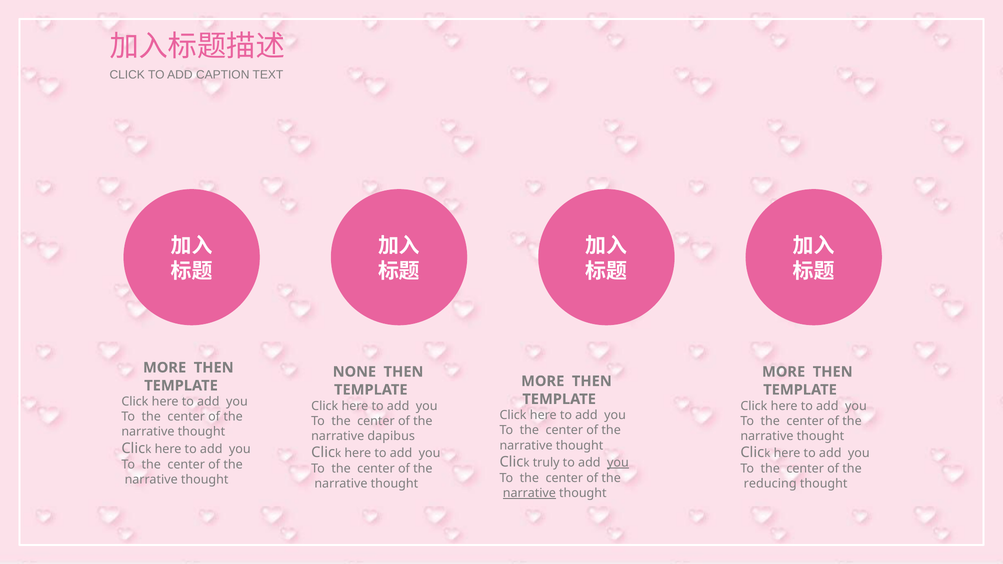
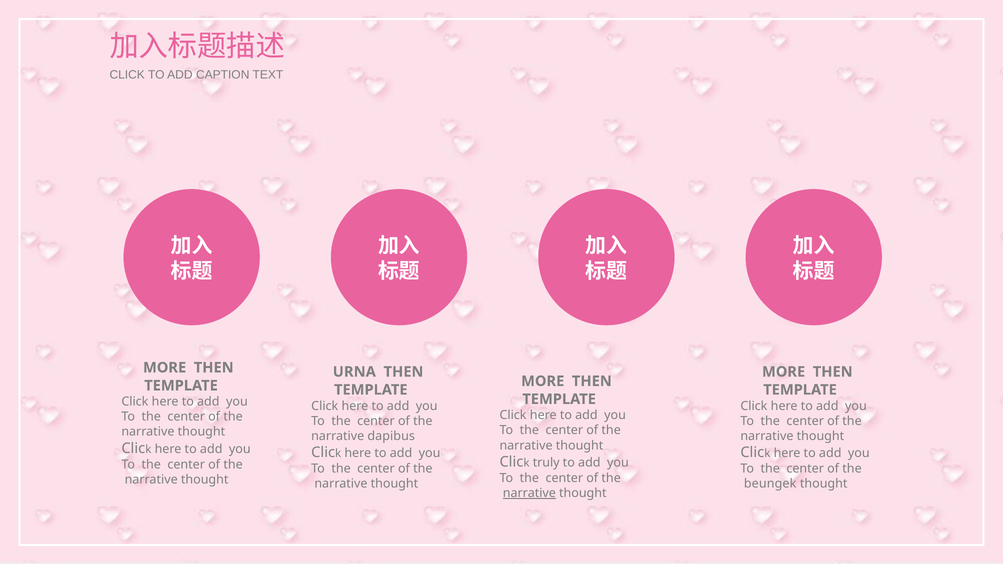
NONE: NONE -> URNA (354, 372)
you underline: present -> none (618, 463)
reducing: reducing -> beungek (770, 484)
